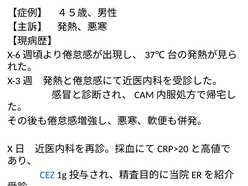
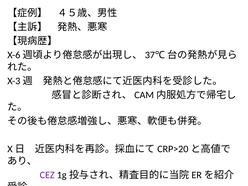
CEZ colour: blue -> purple (47, 175)
